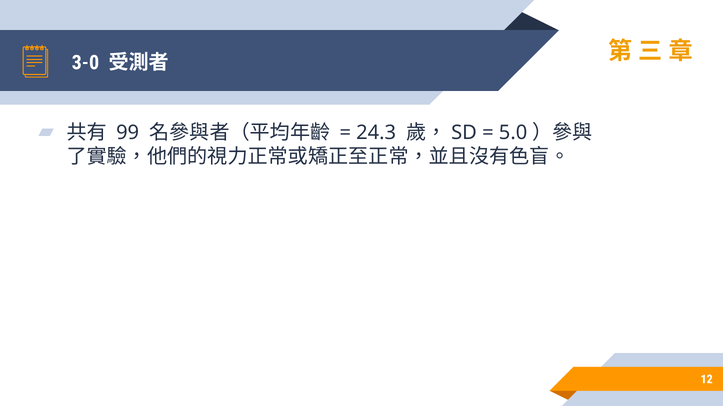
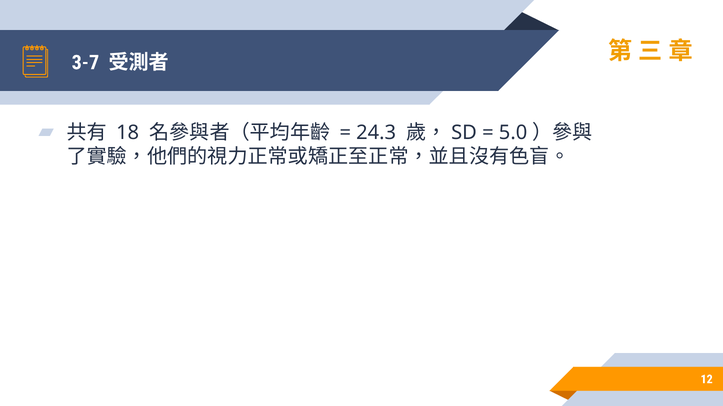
3-0: 3-0 -> 3-7 (85, 63)
99: 99 -> 18 (128, 133)
